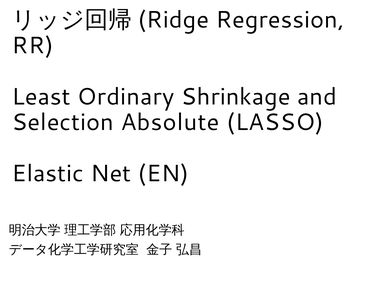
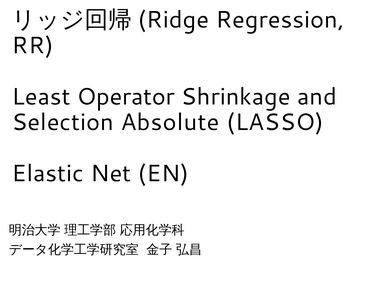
Ordinary: Ordinary -> Operator (126, 97)
